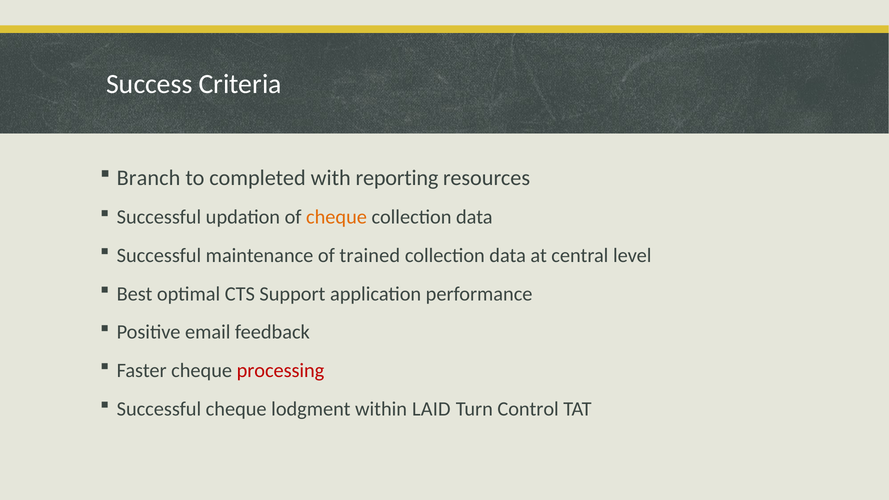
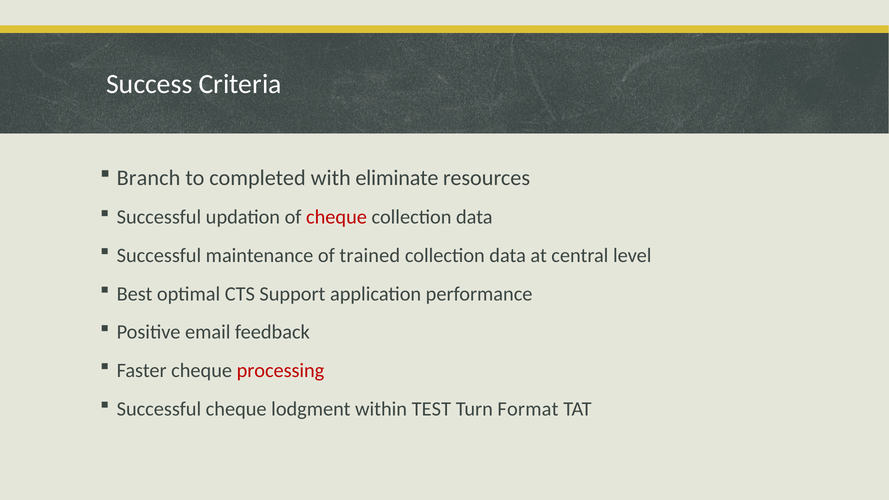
reporting: reporting -> eliminate (397, 178)
cheque colour: orange -> red (337, 217)
LAID: LAID -> TEST (431, 409)
Control: Control -> Format (528, 409)
